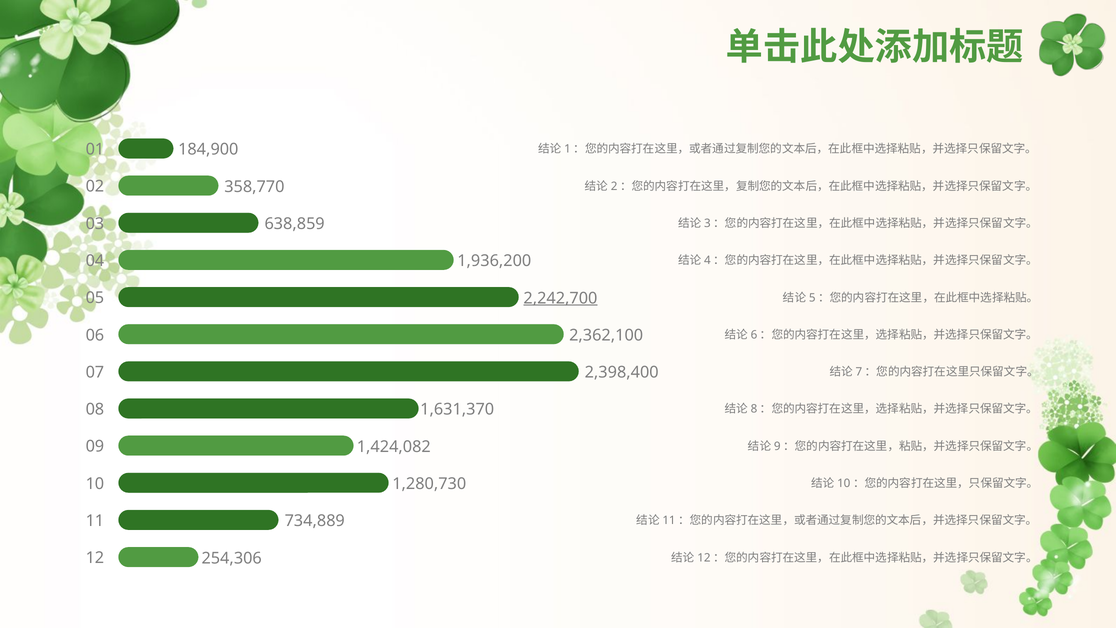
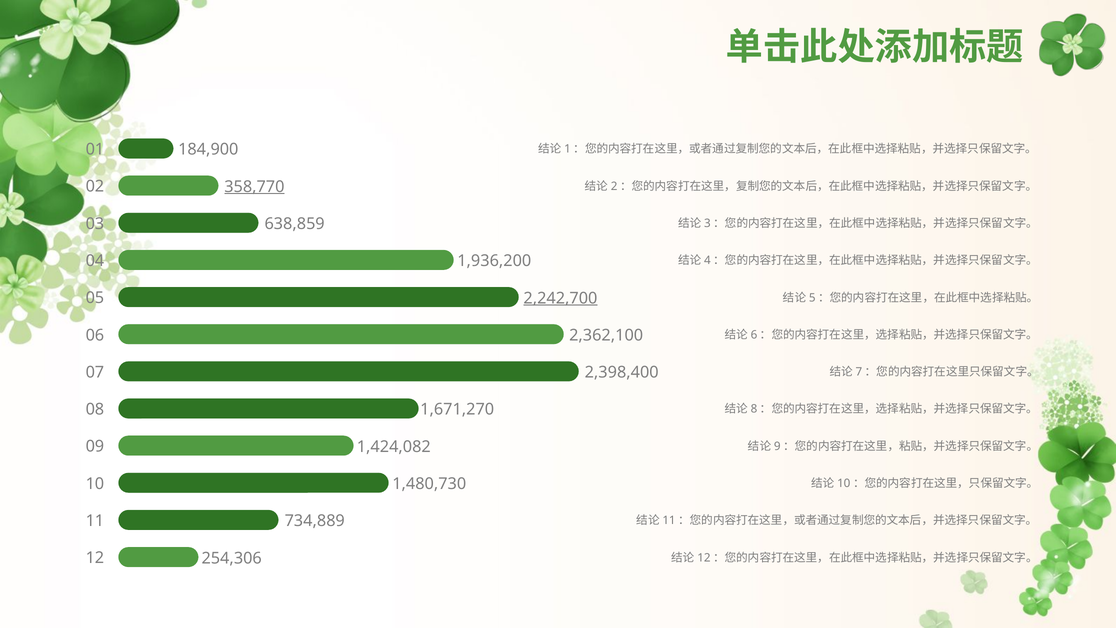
358,770 underline: none -> present (254, 187)
1,631,370: 1,631,370 -> 1,671,270 (457, 409)
1,280,730: 1,280,730 -> 1,480,730 (429, 484)
